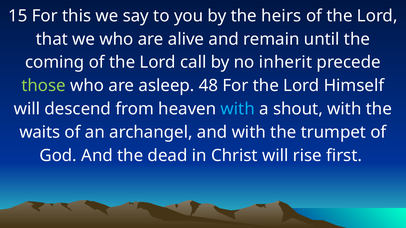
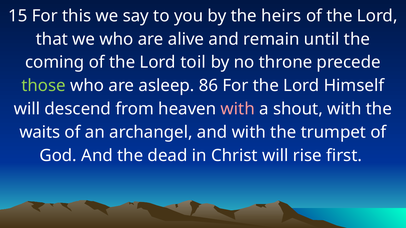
call: call -> toil (193, 63)
inherit: inherit -> throne (286, 63)
48: 48 -> 86 (208, 86)
with colour: light blue -> pink (238, 109)
